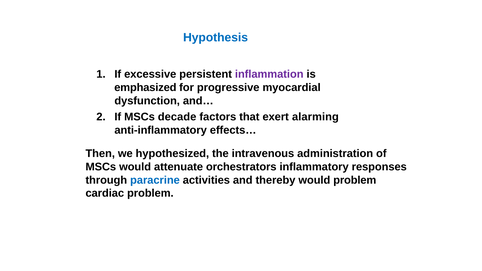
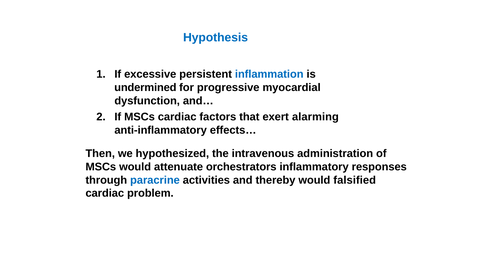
inflammation colour: purple -> blue (269, 74)
emphasized: emphasized -> undermined (145, 88)
MSCs decade: decade -> cardiac (177, 117)
would problem: problem -> falsified (355, 180)
